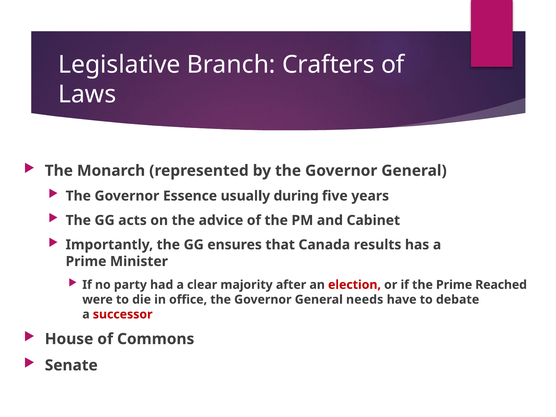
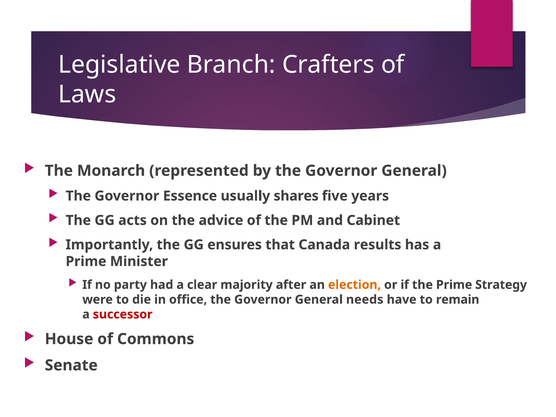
during: during -> shares (296, 196)
election colour: red -> orange (354, 285)
Reached: Reached -> Strategy (501, 285)
debate: debate -> remain (458, 300)
